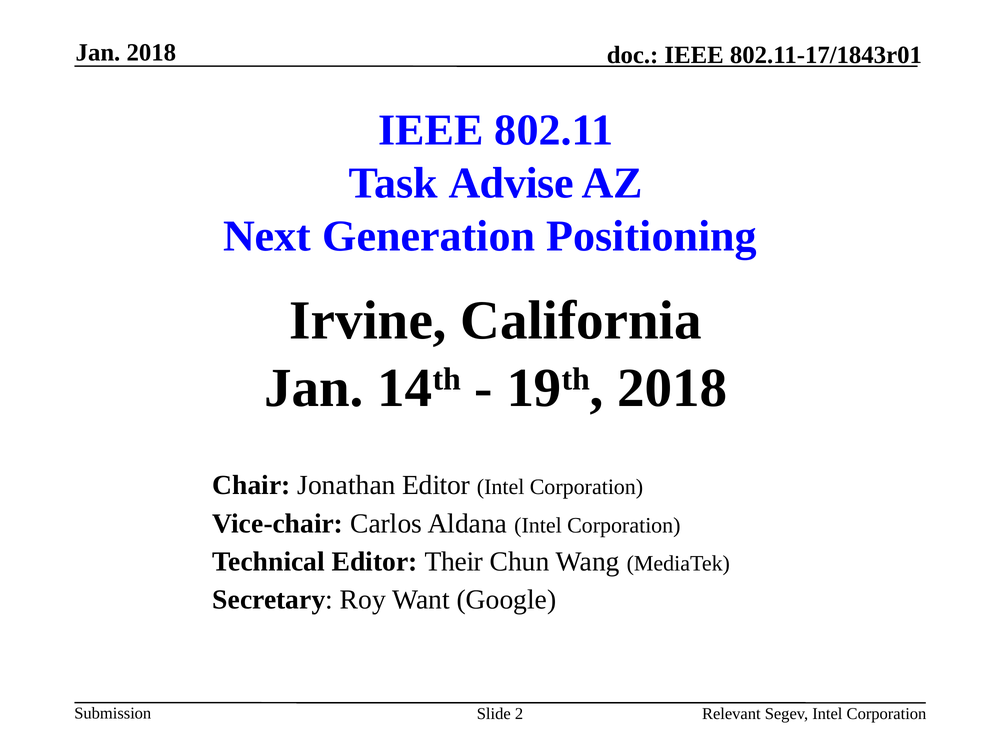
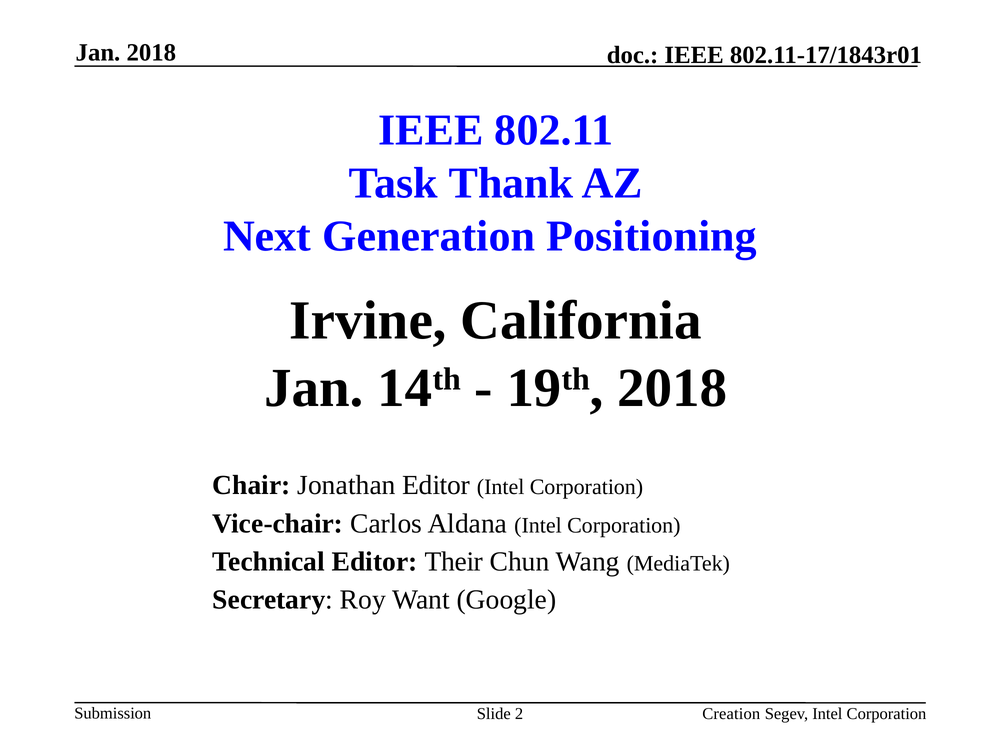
Advise: Advise -> Thank (511, 183)
Relevant: Relevant -> Creation (731, 714)
